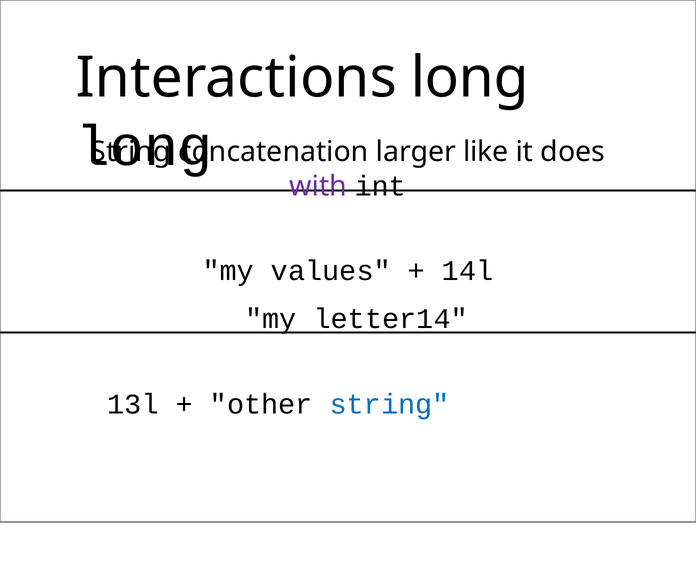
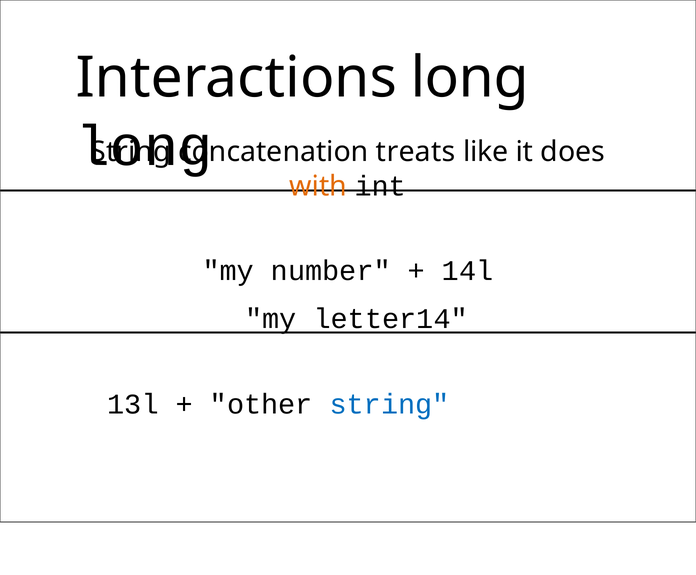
larger: larger -> treats (416, 152)
with colour: purple -> orange (318, 186)
values: values -> number (331, 271)
